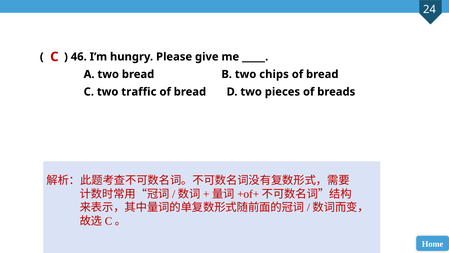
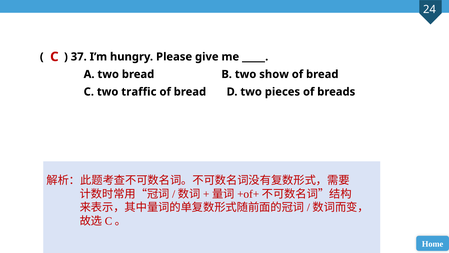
46: 46 -> 37 (79, 57)
chips: chips -> show (274, 74)
